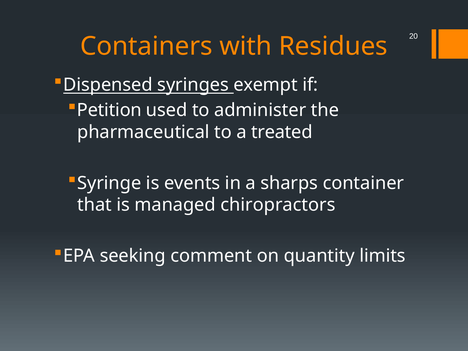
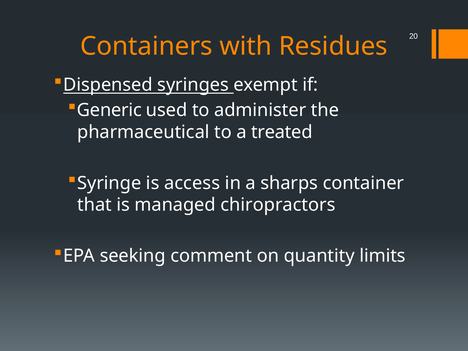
Petition: Petition -> Generic (109, 110)
events: events -> access (192, 183)
